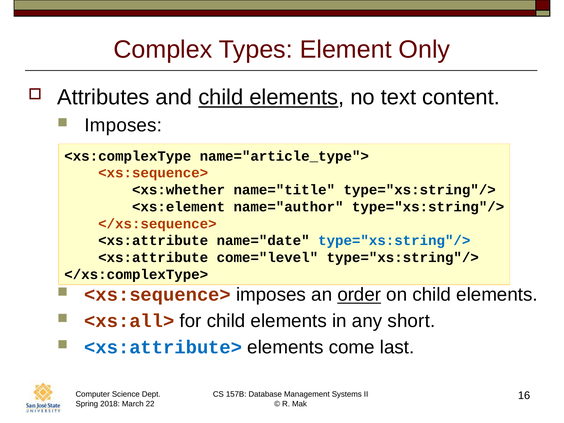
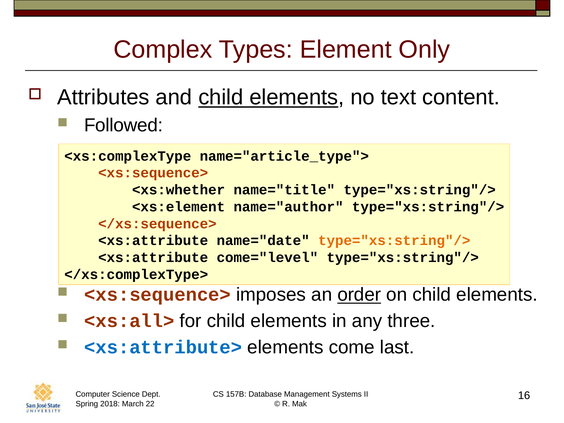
Imposes: Imposes -> Followed (123, 125)
type="xs:string"/> colour: blue -> orange (394, 241)
short: short -> three (411, 321)
